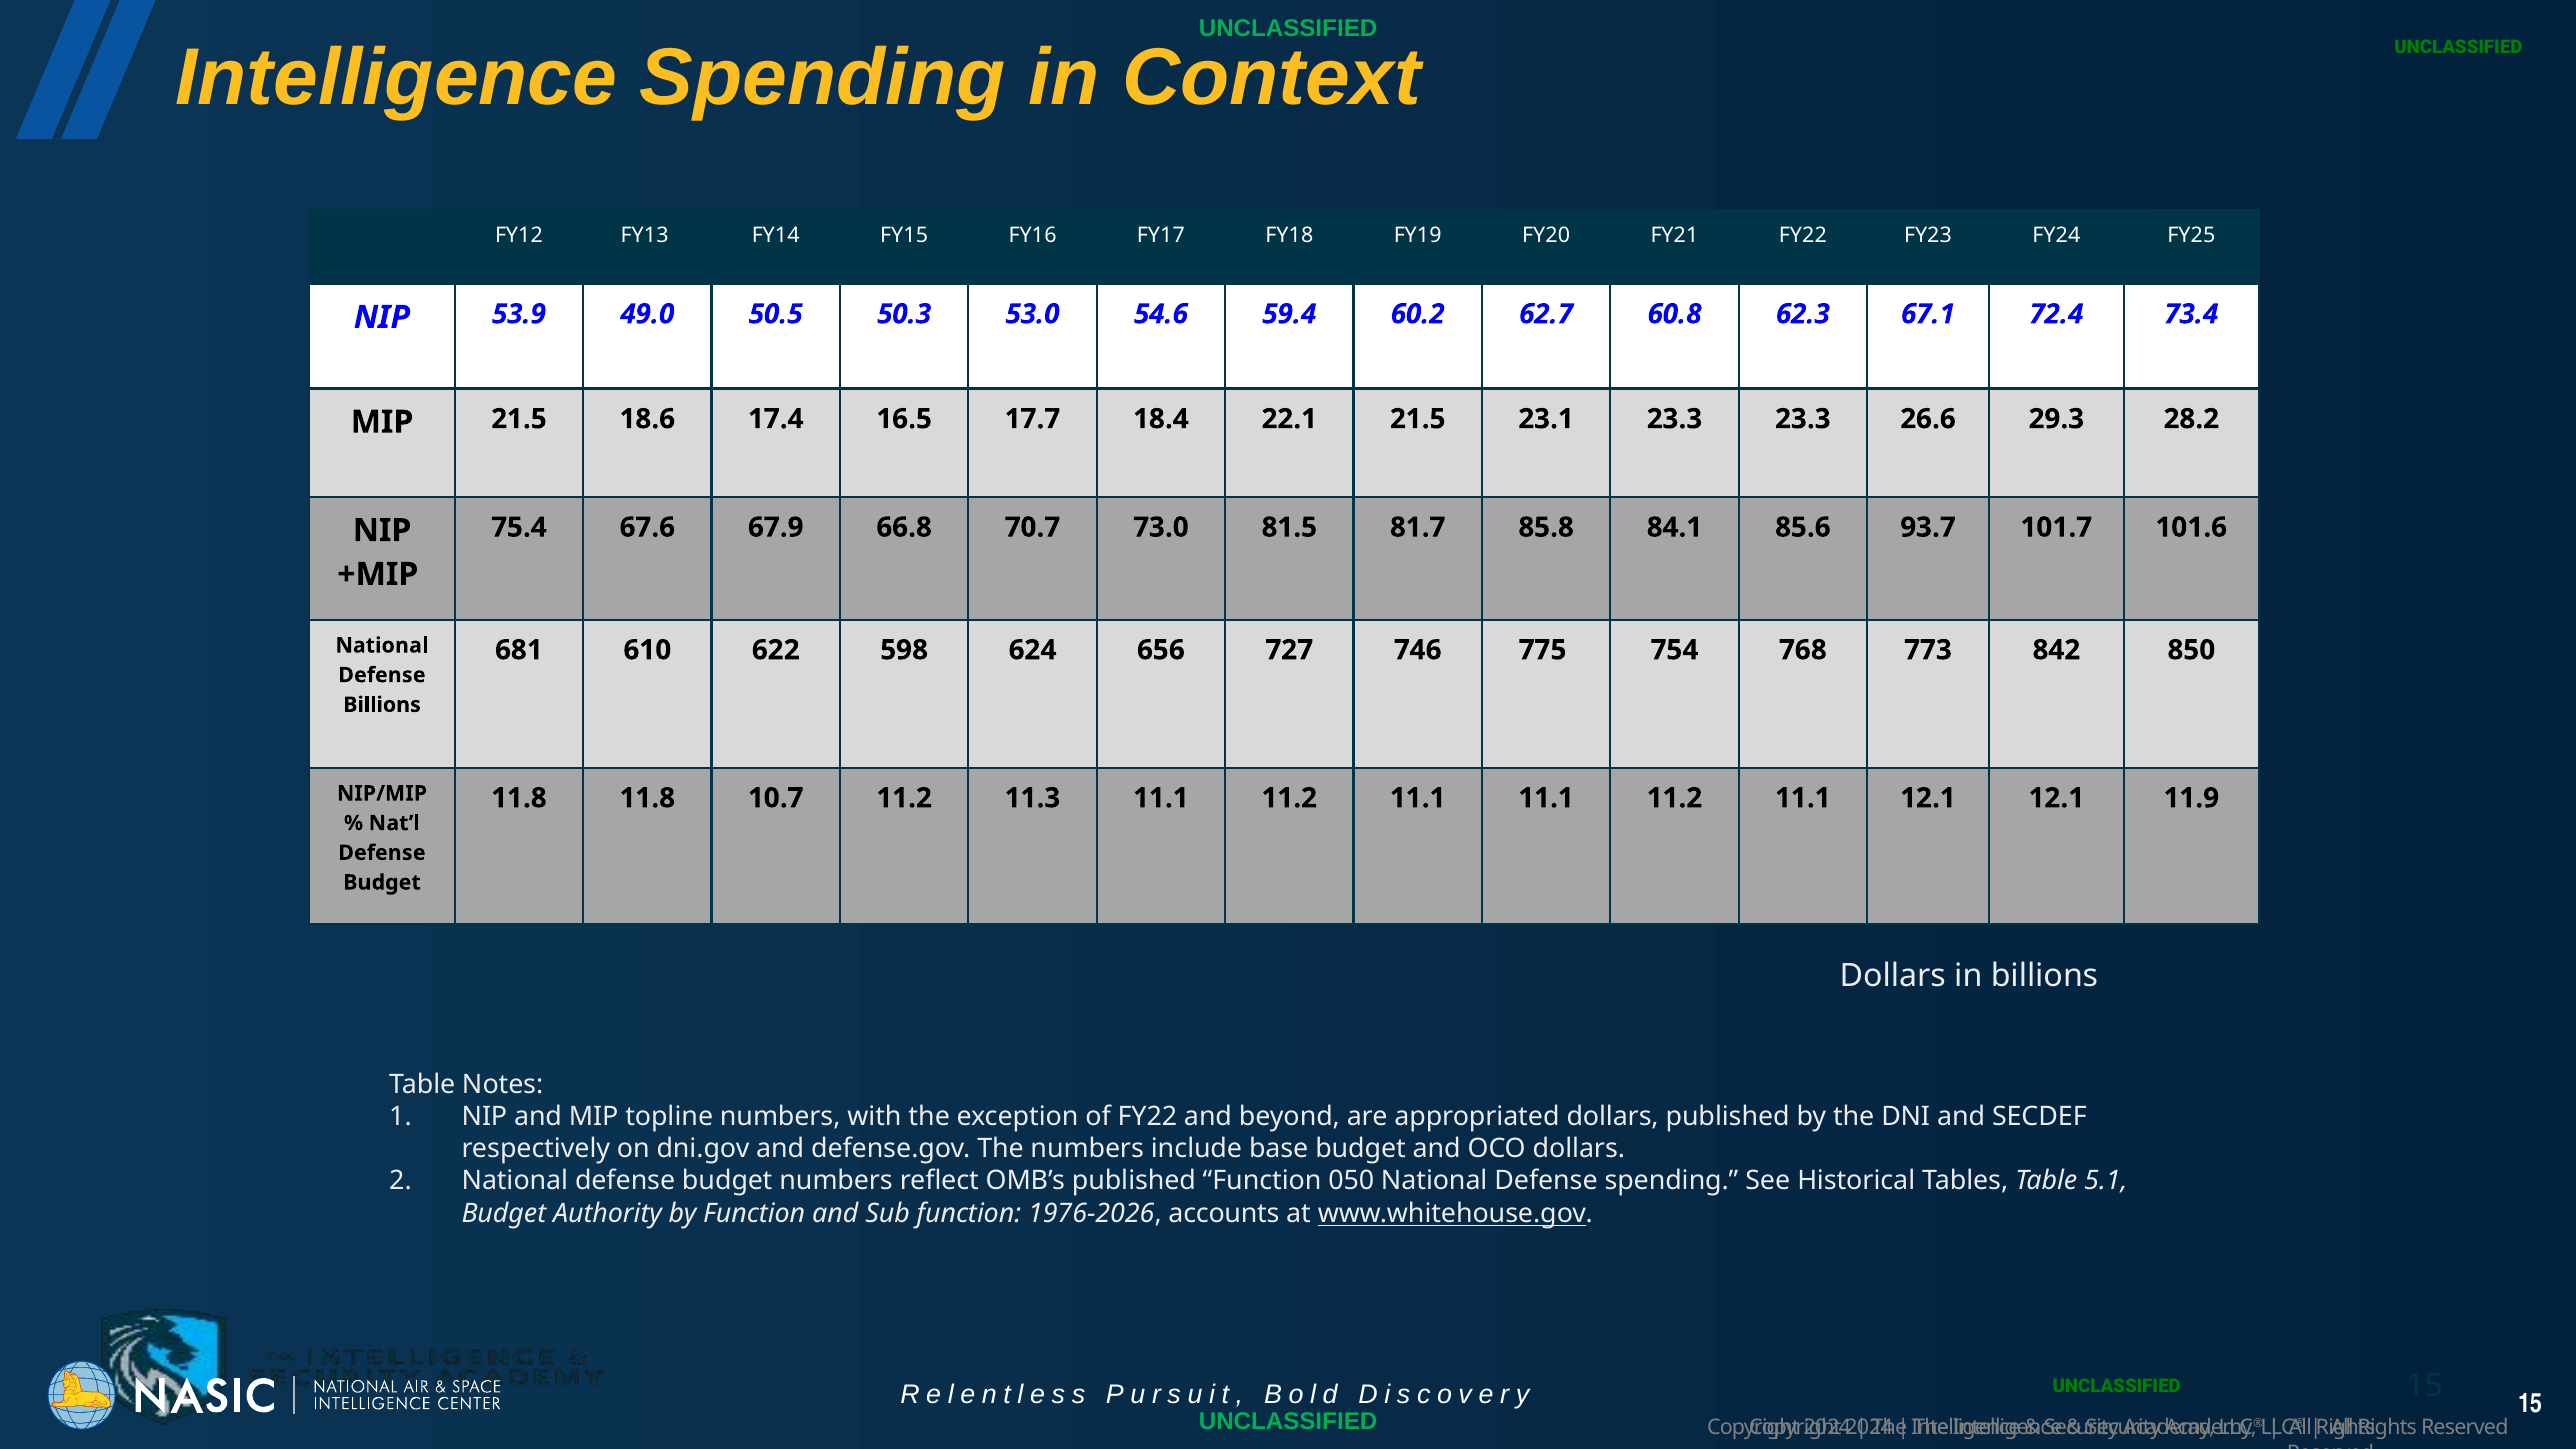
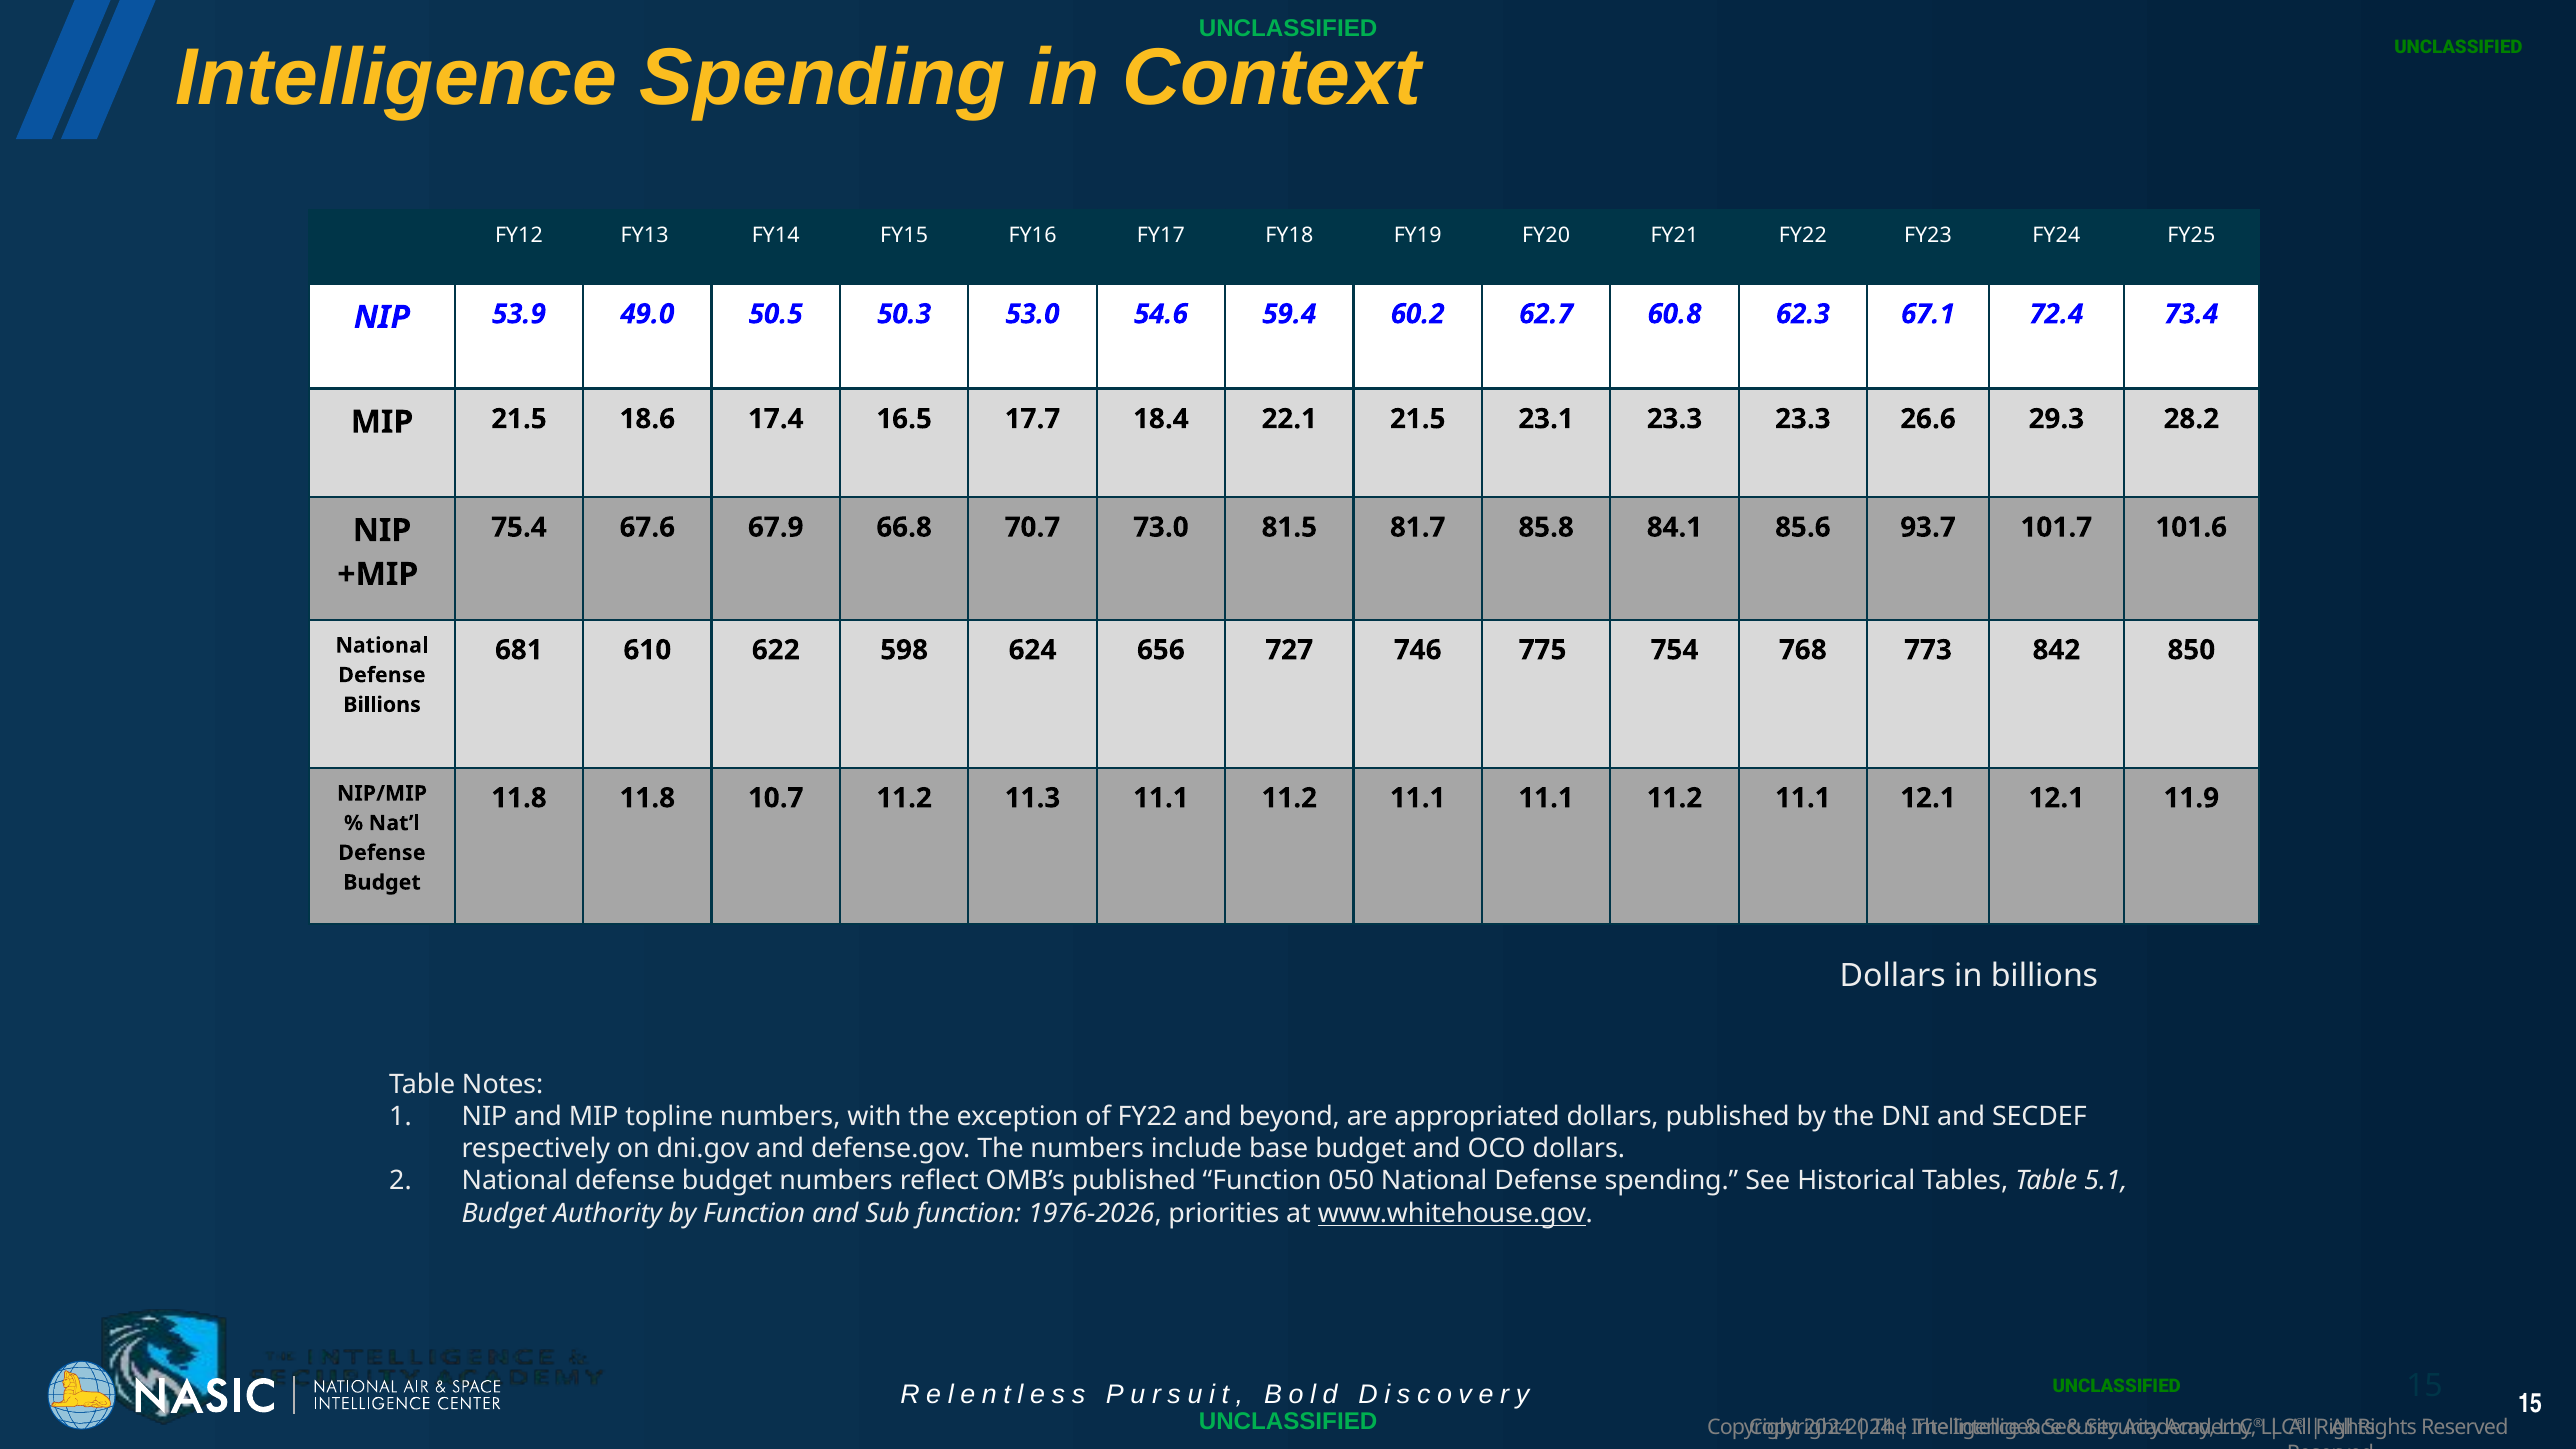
accounts: accounts -> priorities (1224, 1213)
